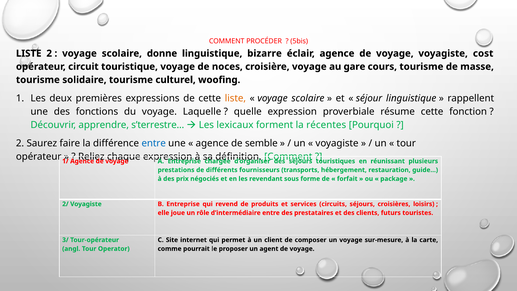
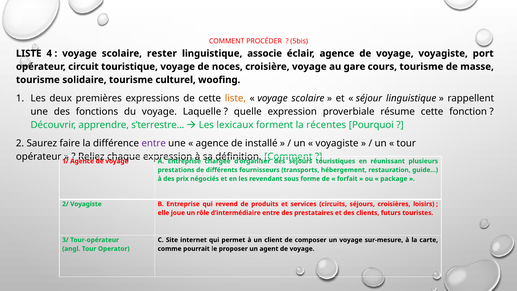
LISTE 2: 2 -> 4 (49, 53)
donne: donne -> rester (162, 53)
bizarre: bizarre -> associe (265, 53)
cost: cost -> port (483, 53)
entre colour: blue -> purple (154, 143)
semble: semble -> installé (261, 143)
